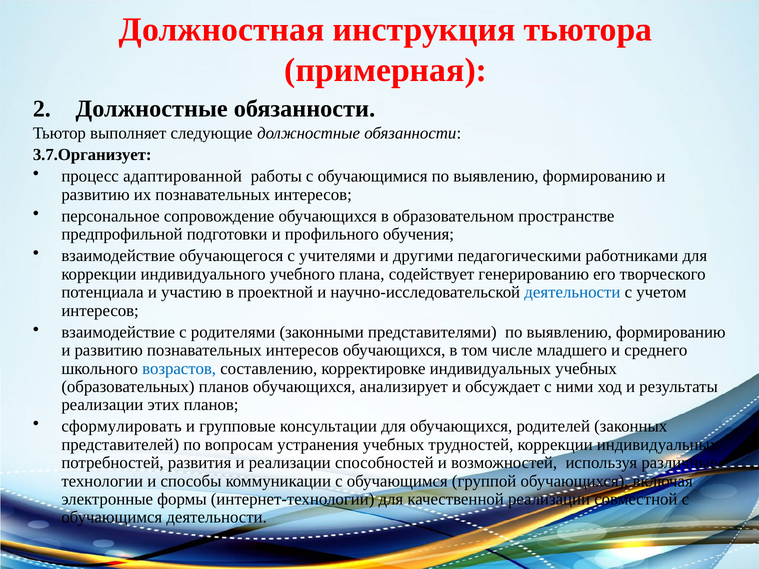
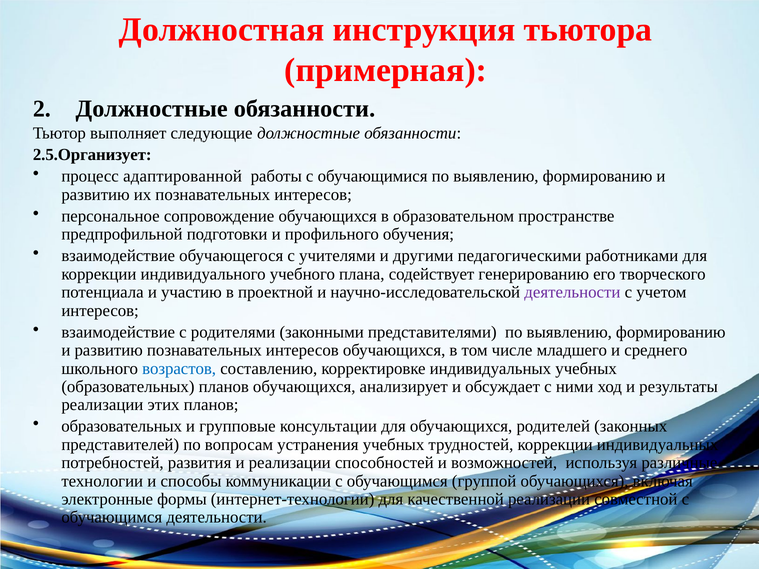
3.7.Организует: 3.7.Организует -> 2.5.Организует (92, 155)
деятельности colour: blue -> purple (572, 292)
сформулировать: сформулировать -> образовательных (122, 427)
